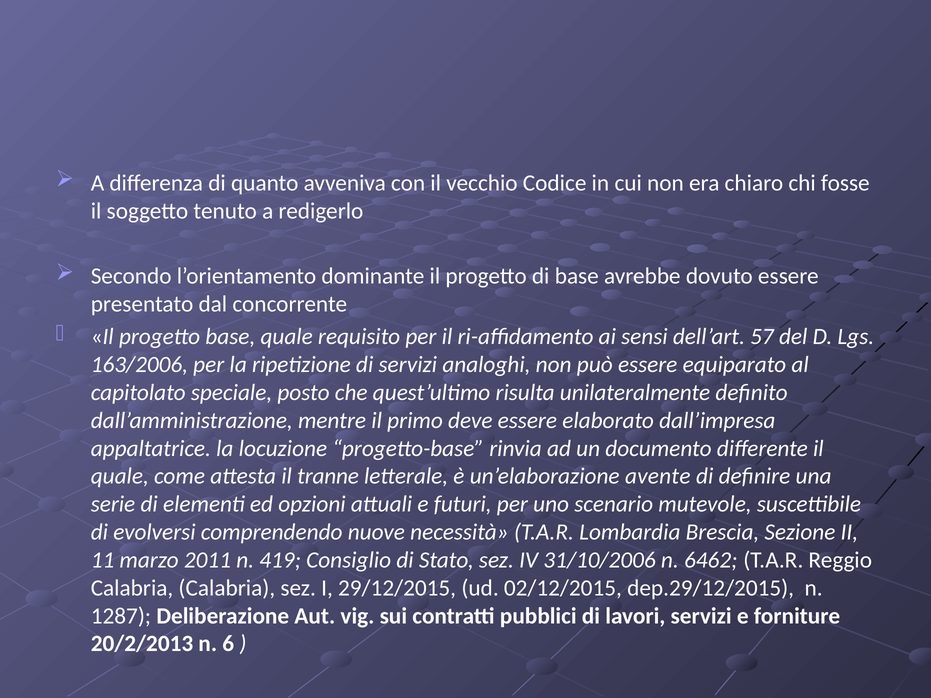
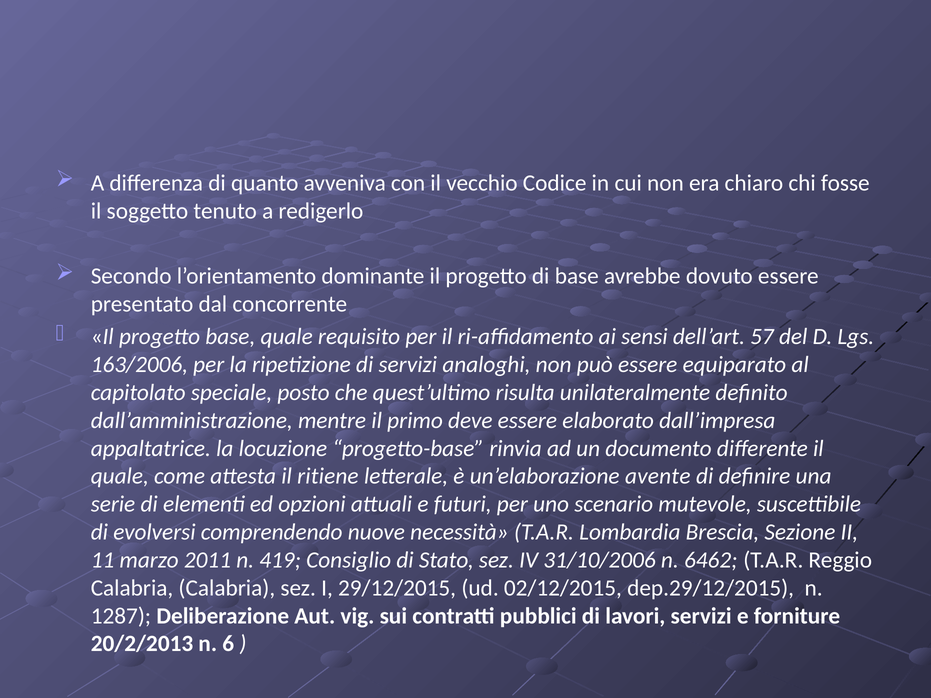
tranne: tranne -> ritiene (328, 476)
